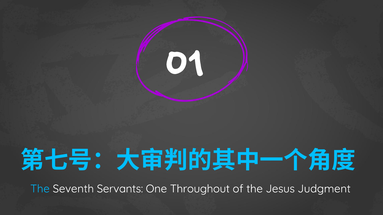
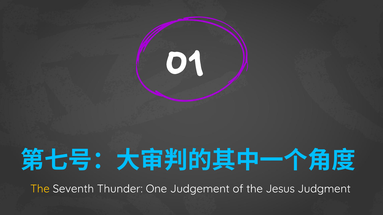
The colour: light blue -> yellow (40, 189)
Servants: Servants -> Thunder (120, 189)
Throughout: Throughout -> Judgement (200, 189)
